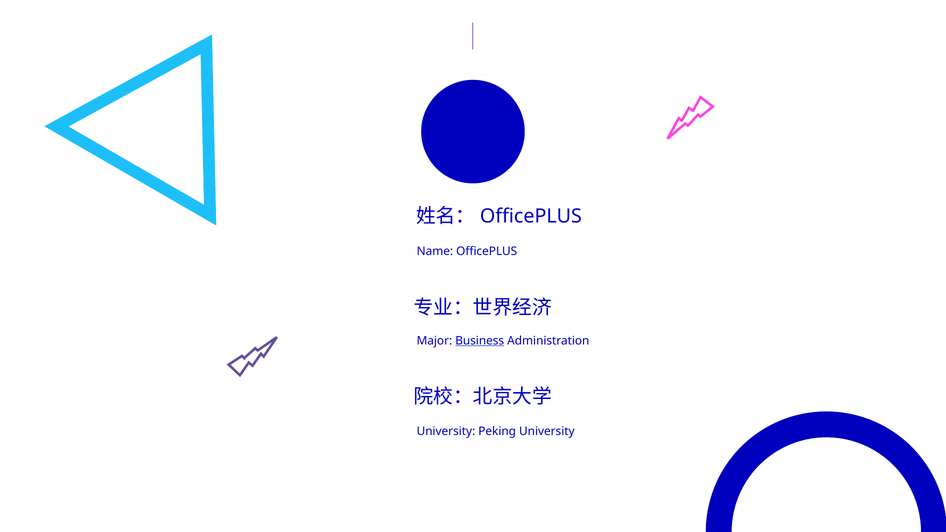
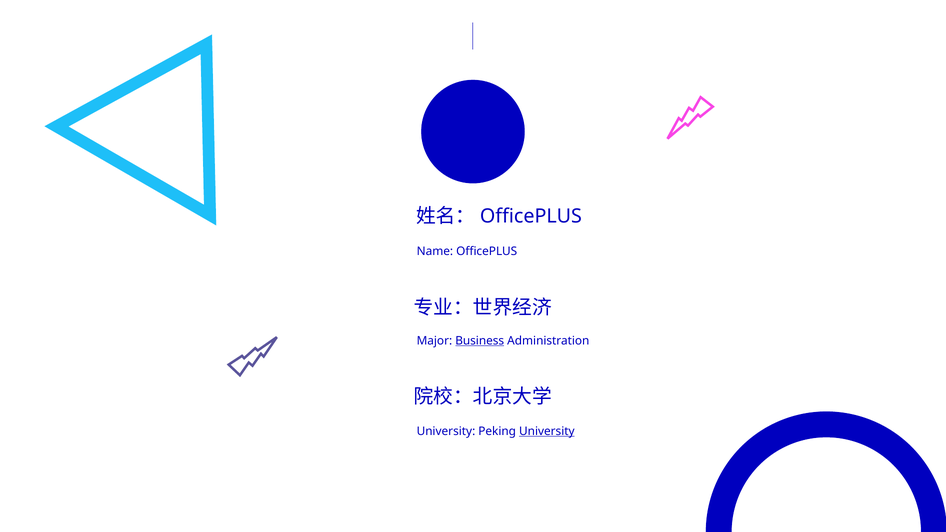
University underline: none -> present (547, 431)
